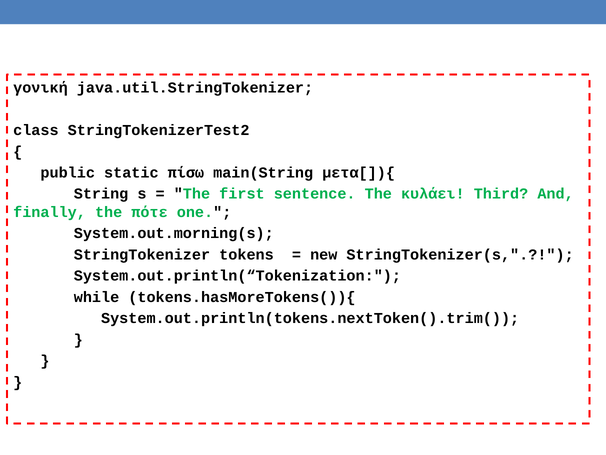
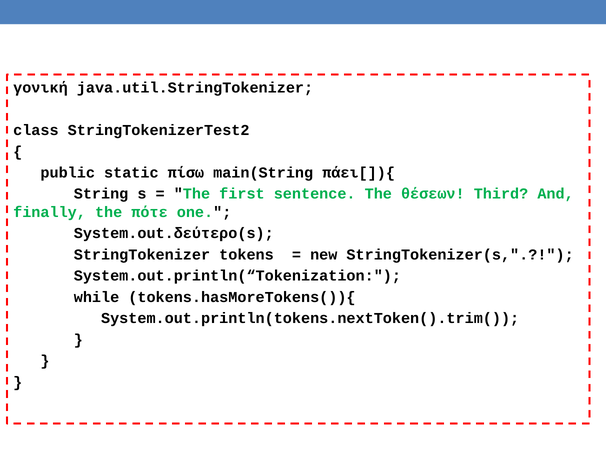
μετα[]){: μετα[]){ -> πάει[]){ (359, 173)
κυλάει: κυλάει -> θέσεων (433, 194)
System.out.morning(s: System.out.morning(s -> System.out.δεύτερο(s (174, 233)
